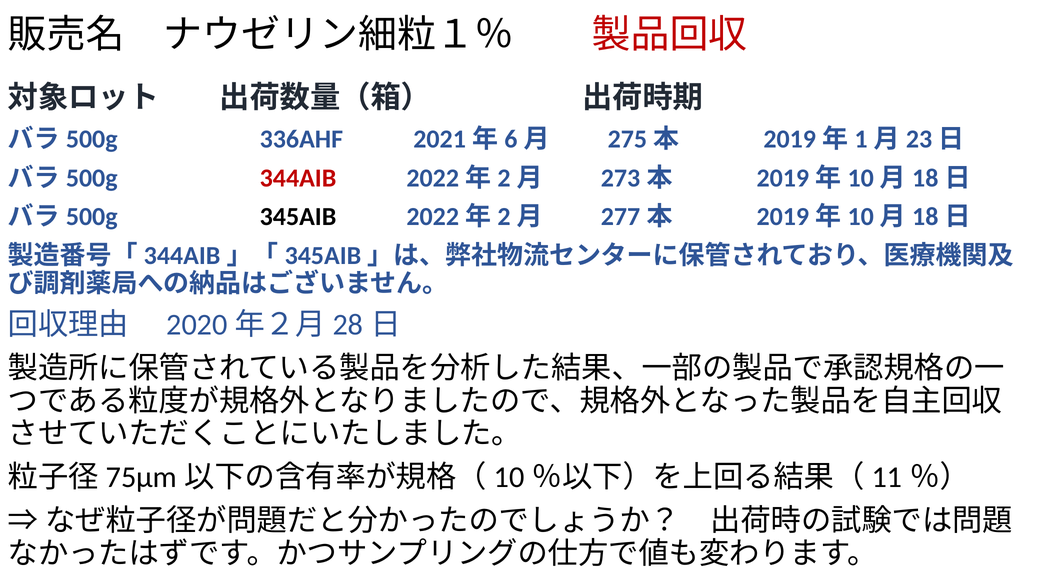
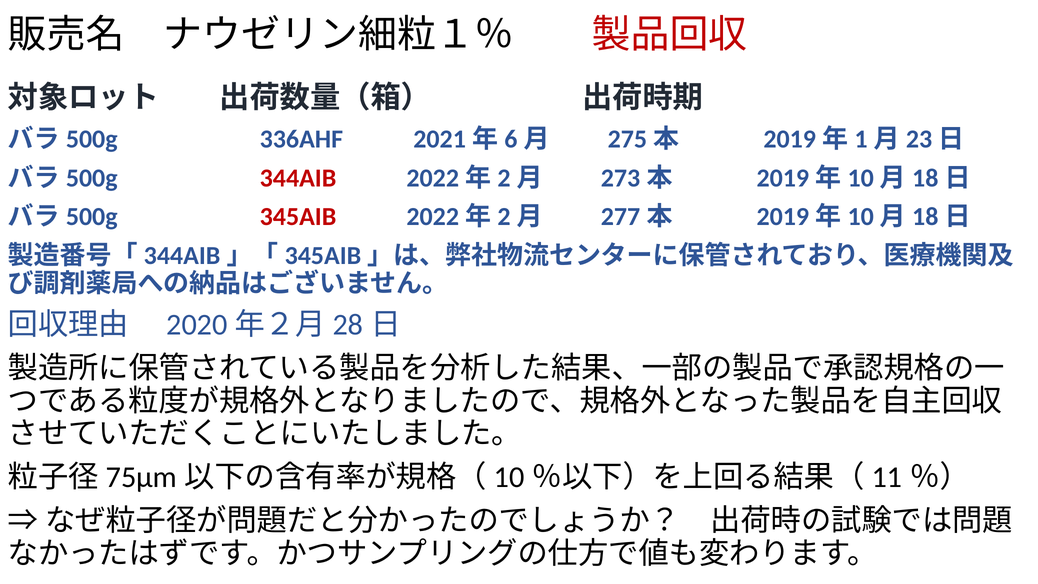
345AIB colour: black -> red (298, 217)
